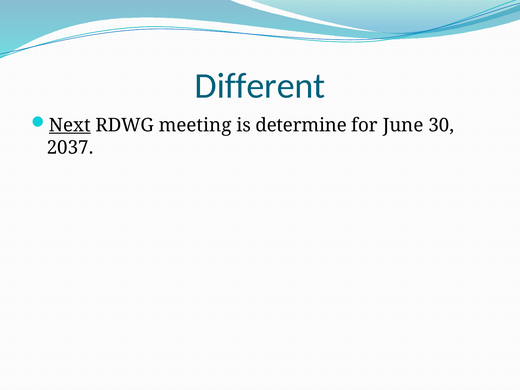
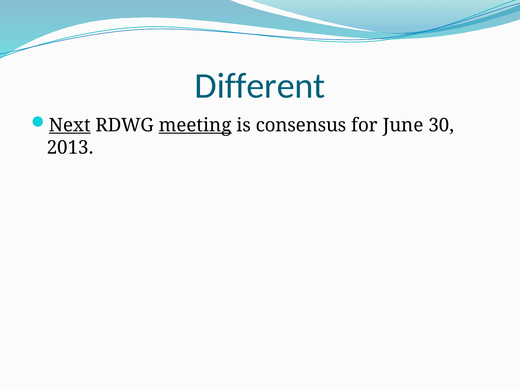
meeting underline: none -> present (195, 125)
determine: determine -> consensus (301, 125)
2037: 2037 -> 2013 (70, 148)
